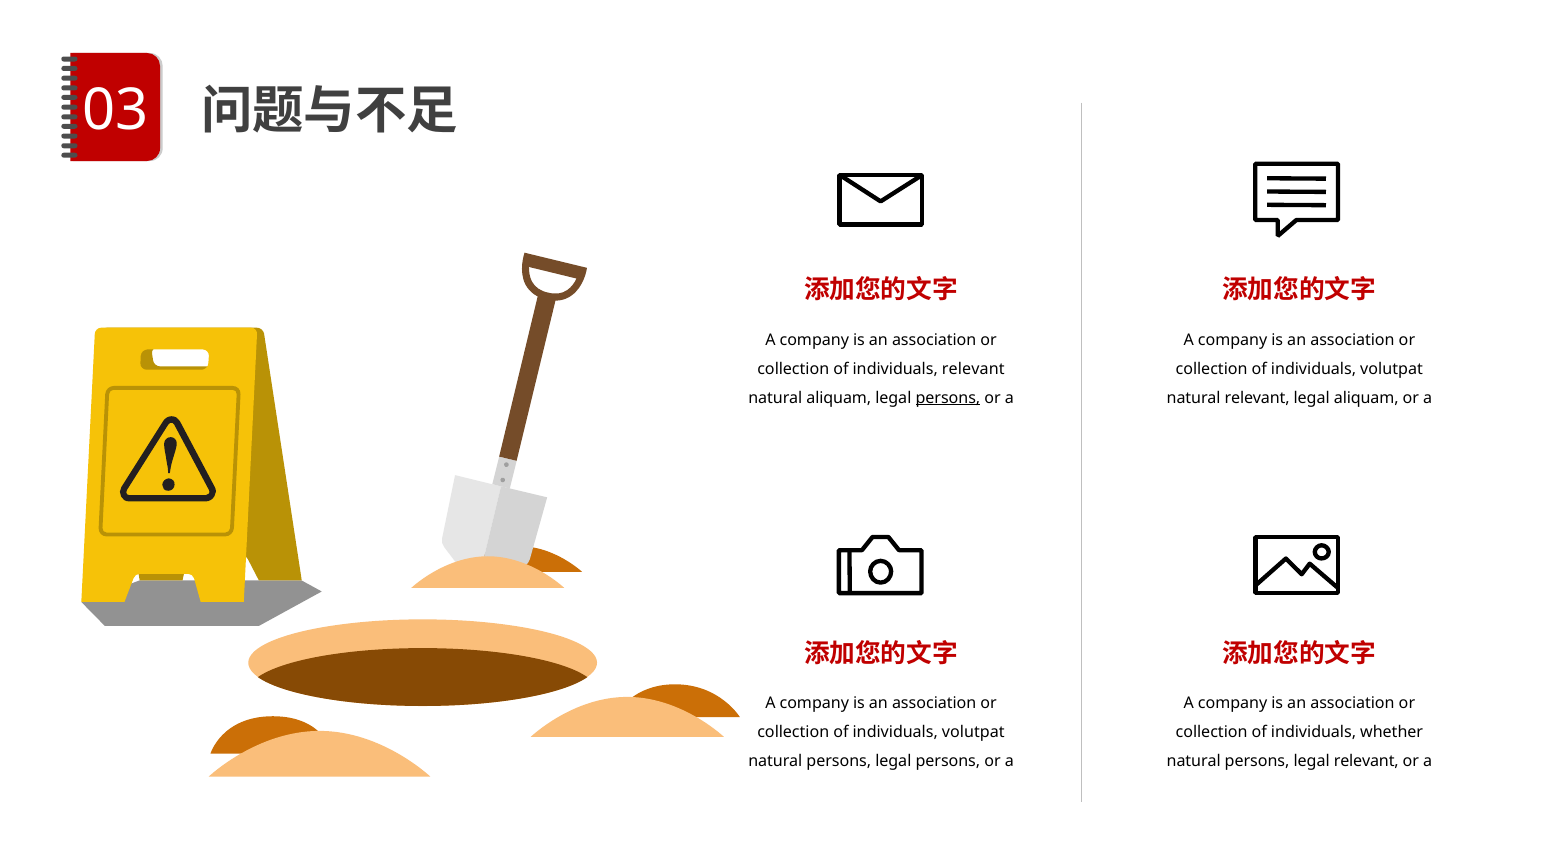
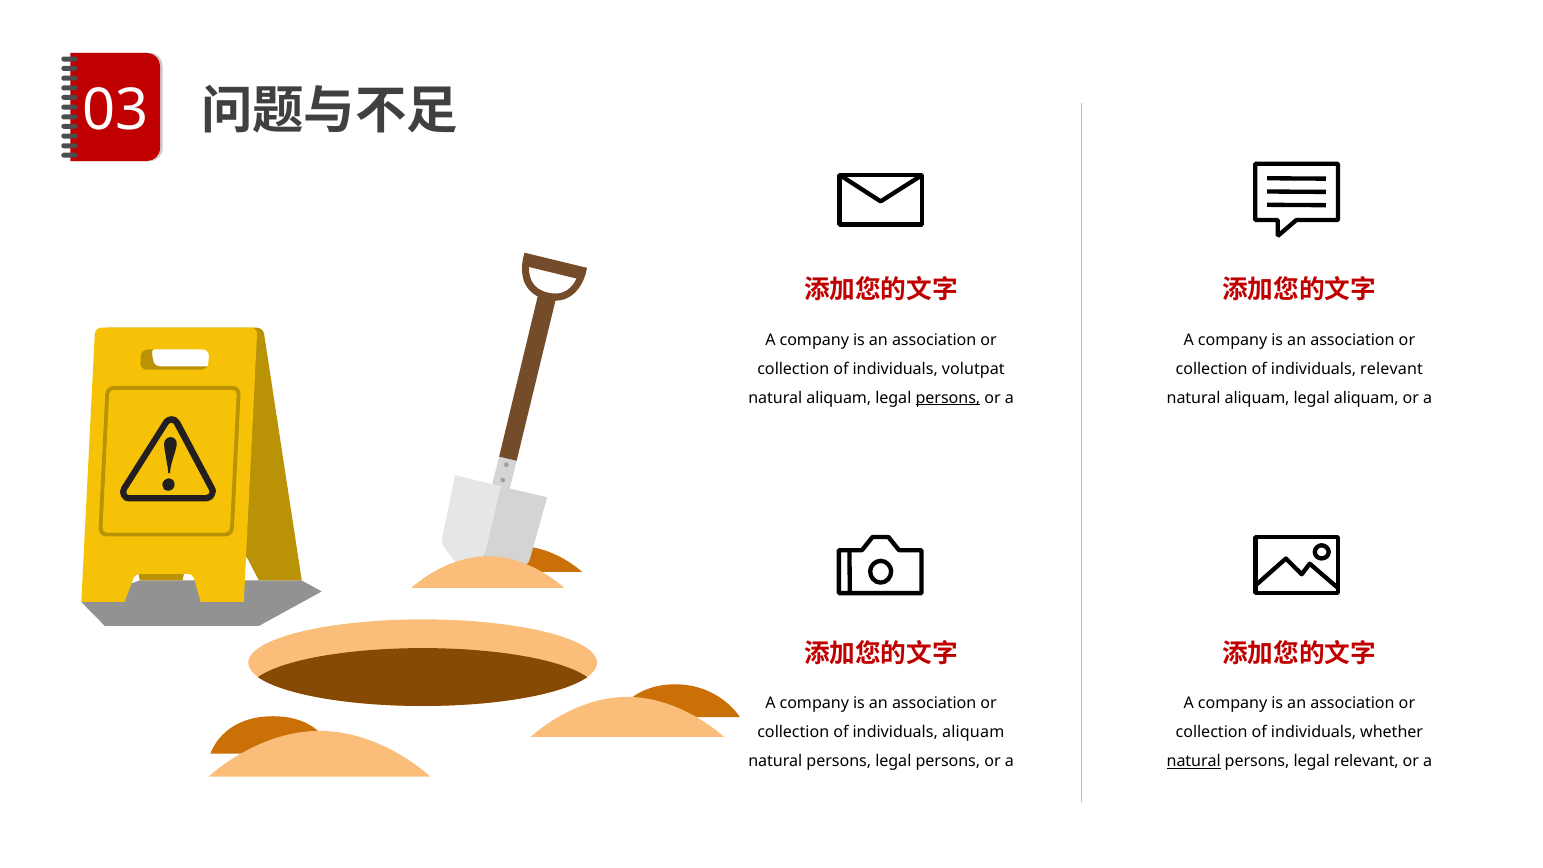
individuals relevant: relevant -> volutpat (973, 369)
volutpat: volutpat -> relevant (1392, 369)
relevant: relevant -> aliquam (1257, 398)
volutpat: volutpat -> aliquam (973, 732)
natural underline: none -> present (1194, 761)
